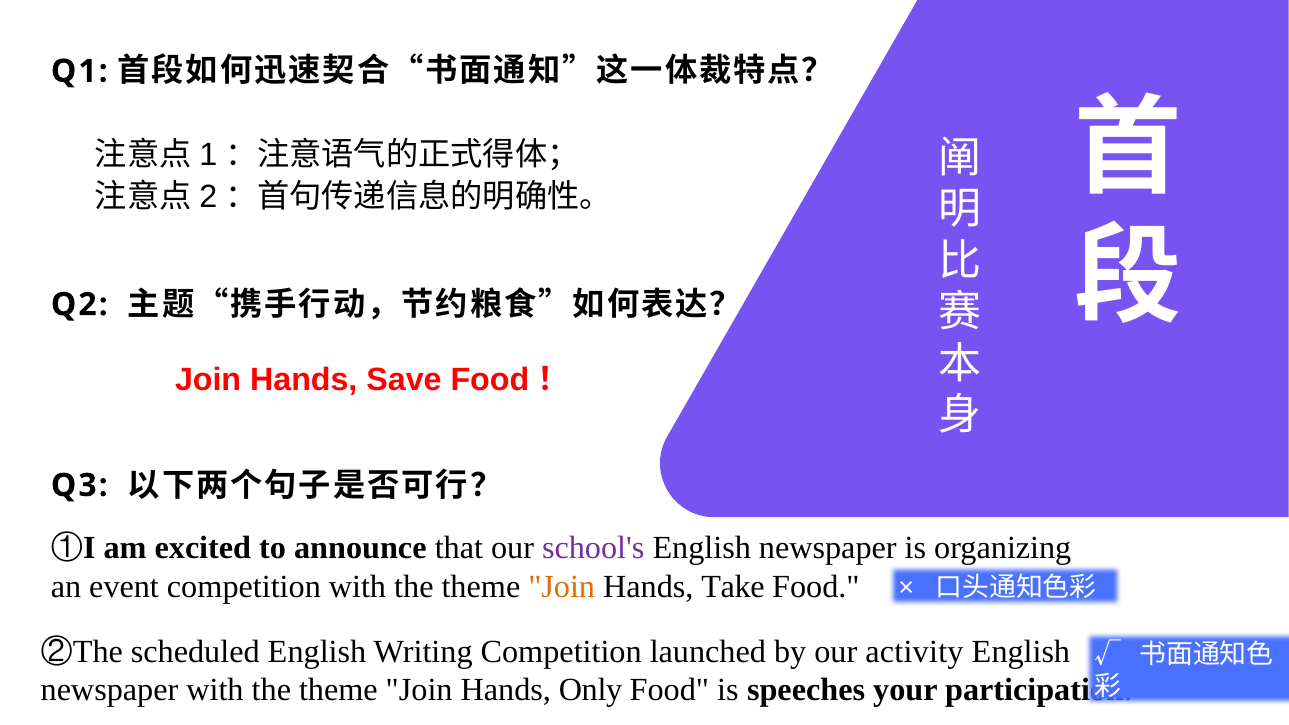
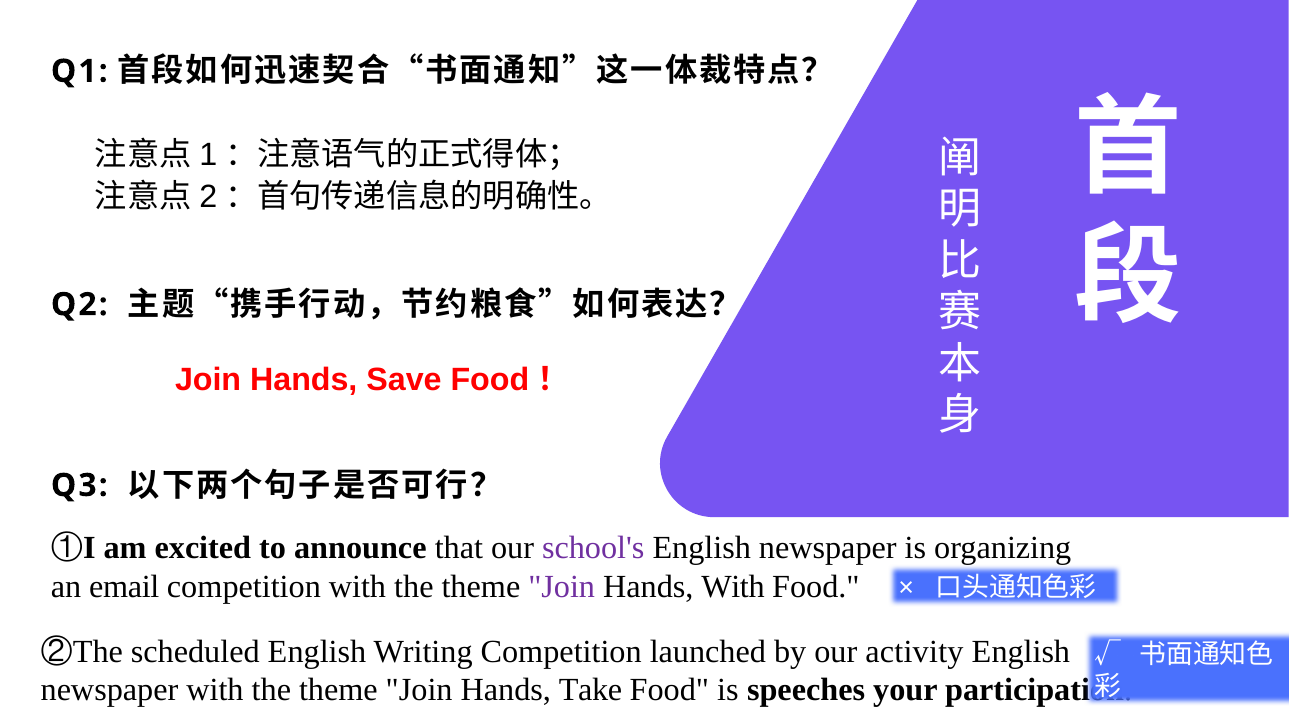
event: event -> email (124, 586)
Join colour: orange -> purple (562, 586)
Hands Take: Take -> With (733, 586)
Only: Only -> Take (590, 690)
